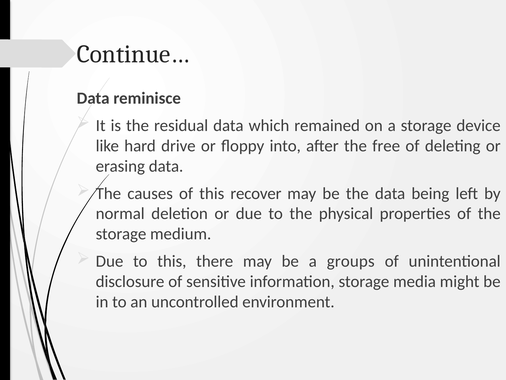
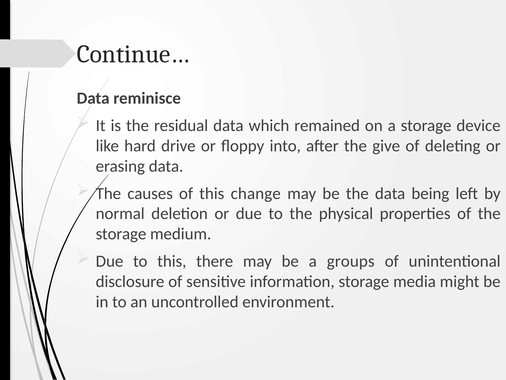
free: free -> give (386, 146)
recover: recover -> change (256, 193)
